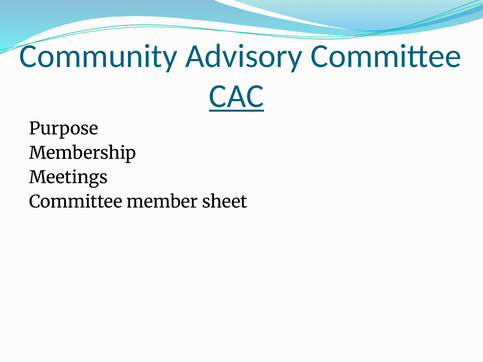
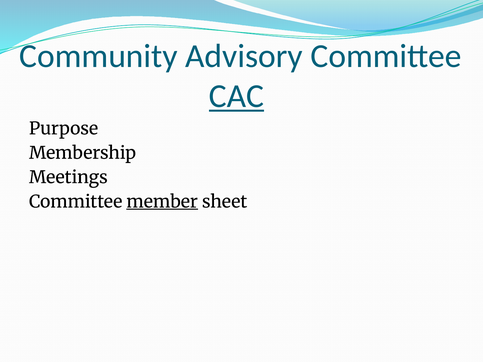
member underline: none -> present (162, 202)
